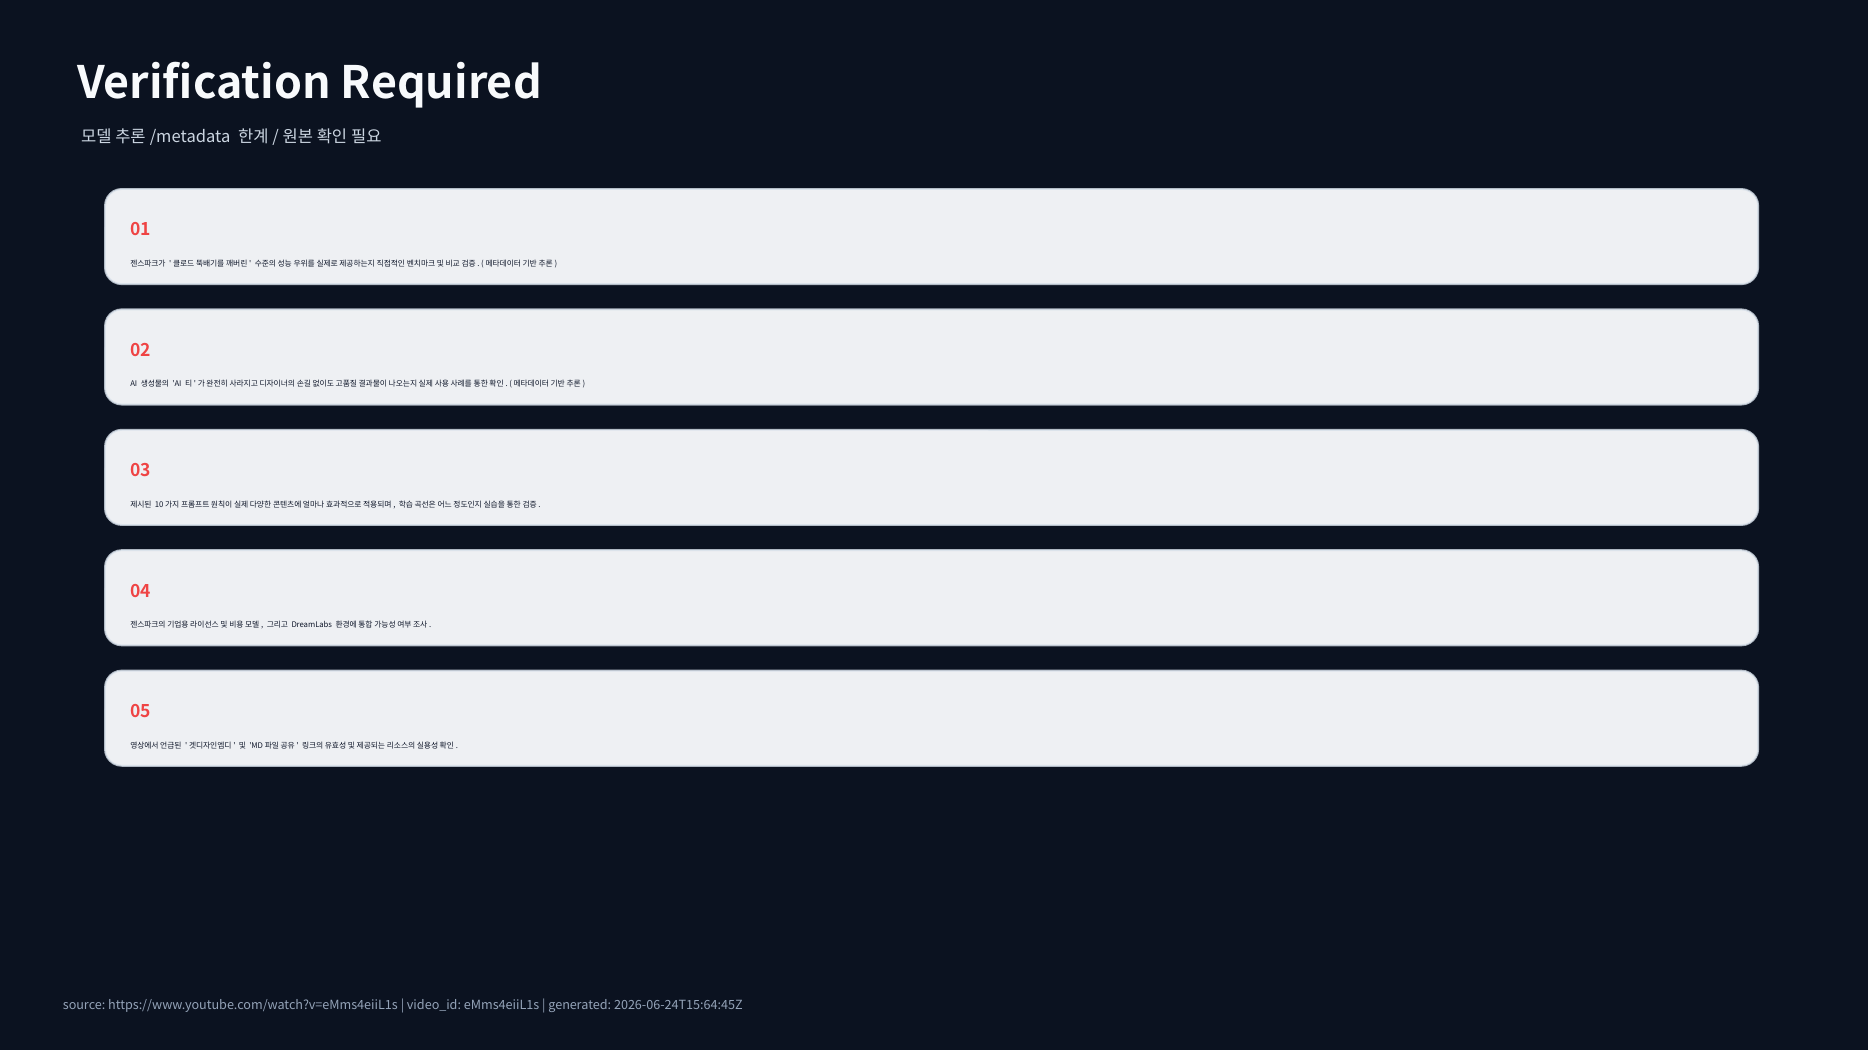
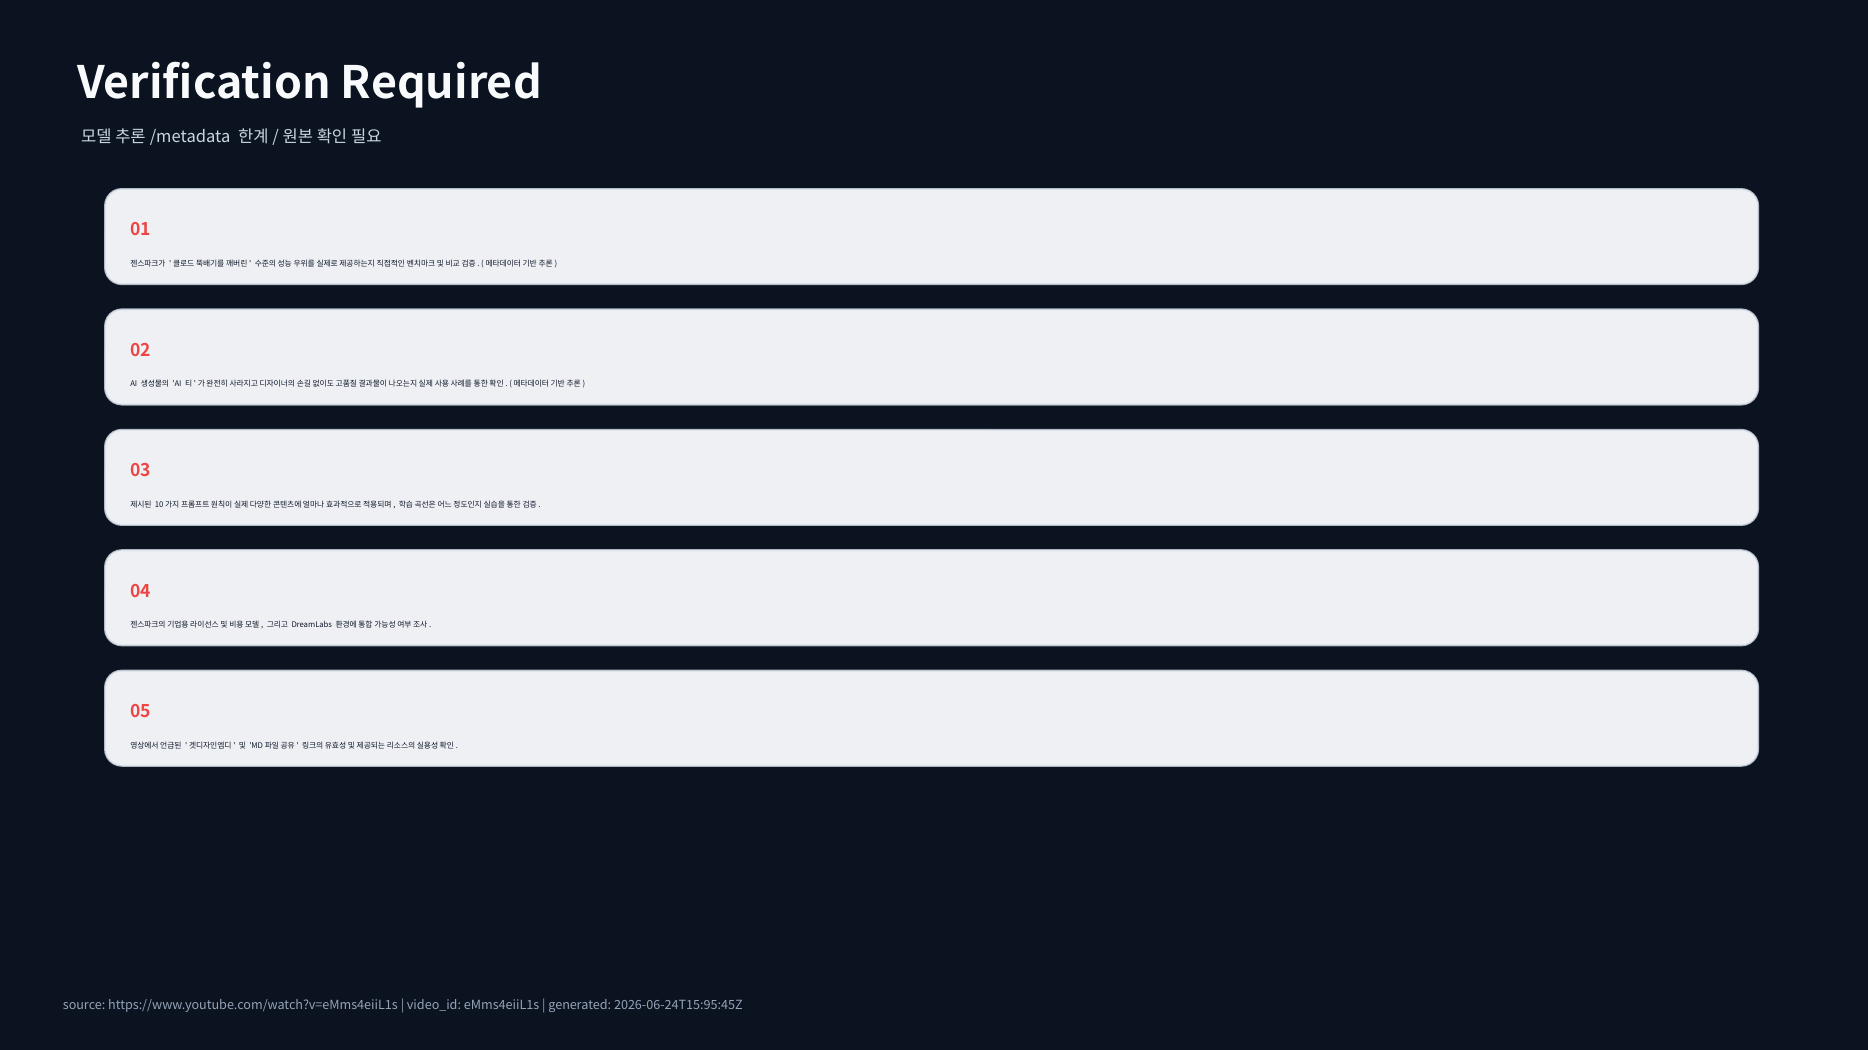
2026-06-24T15:64:45Z: 2026-06-24T15:64:45Z -> 2026-06-24T15:95:45Z (678, 1006)
